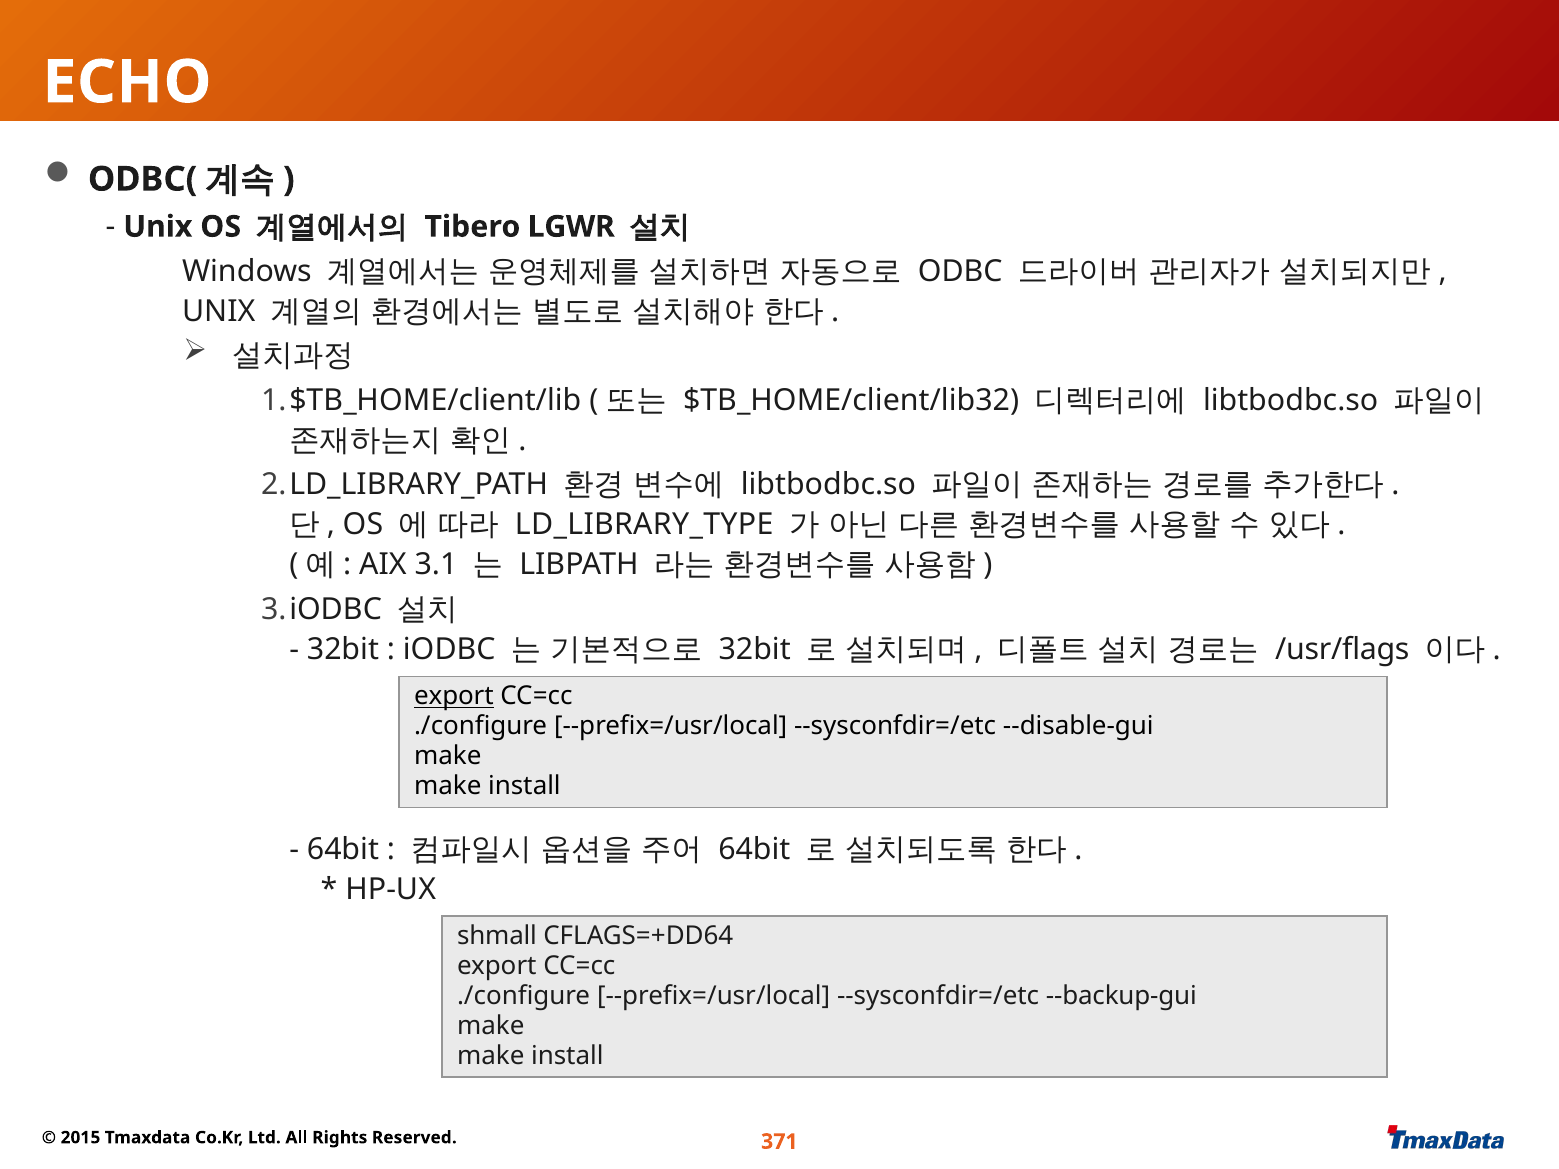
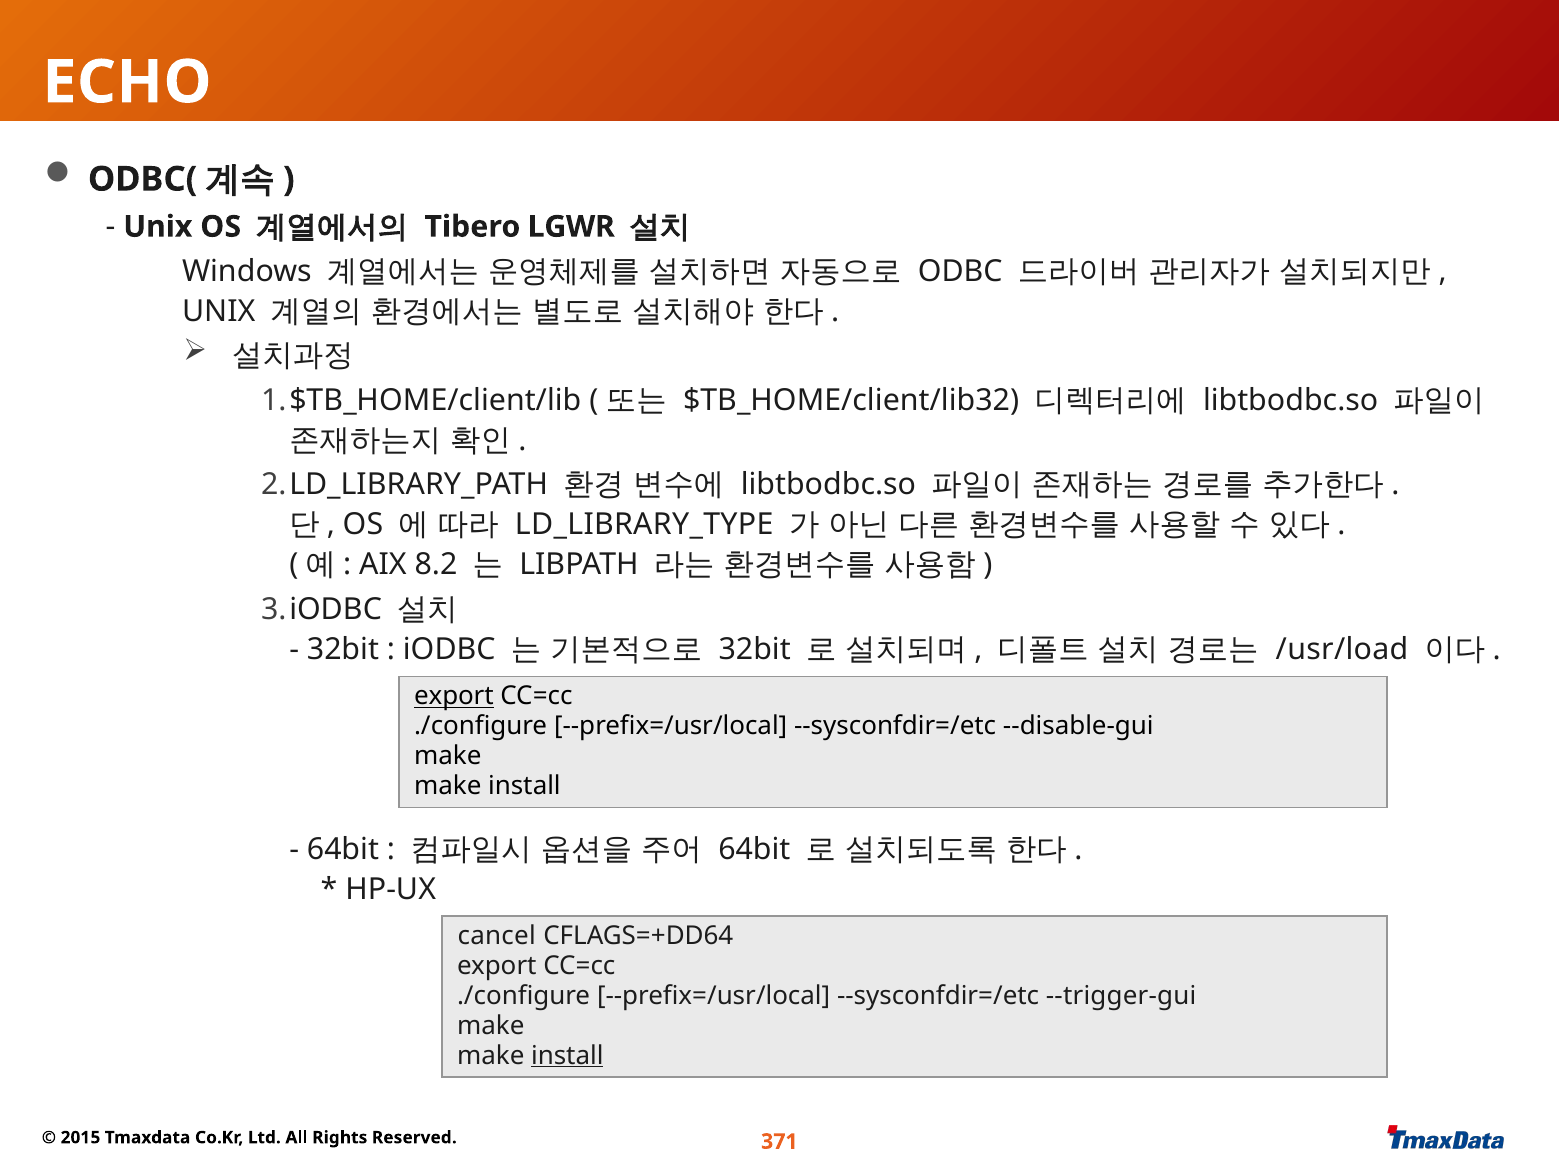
3.1: 3.1 -> 8.2 (436, 565)
/usr/flags: /usr/flags -> /usr/load (1342, 650)
shmall: shmall -> cancel (497, 936)
--backup-gui: --backup-gui -> --trigger-gui (1121, 996)
install underline: none -> present (567, 1056)
